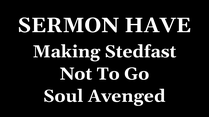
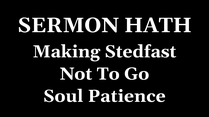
HAVE: HAVE -> HATH (158, 25)
Avenged: Avenged -> Patience (127, 97)
